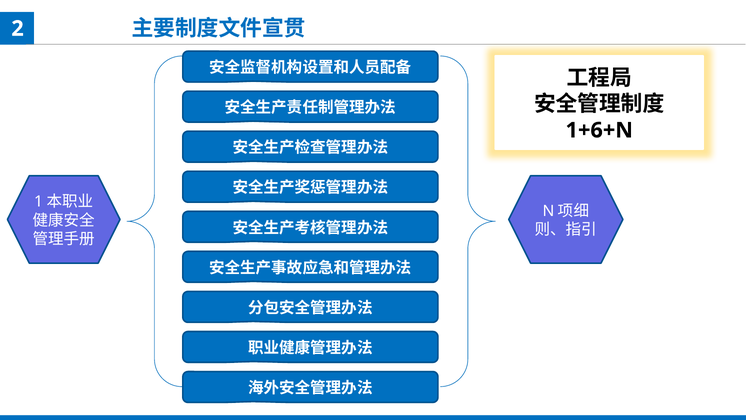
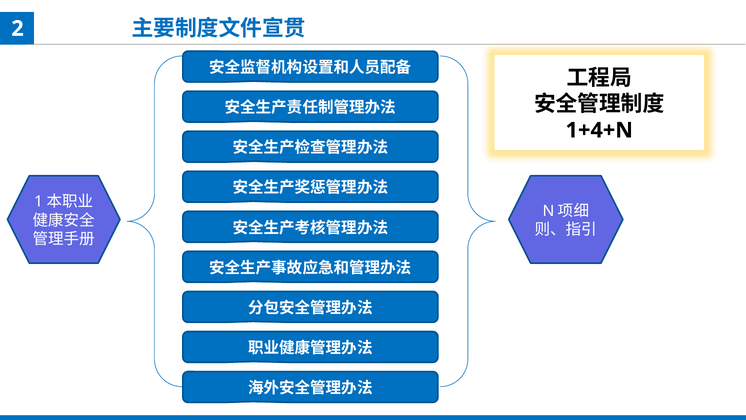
1+6+N: 1+6+N -> 1+4+N (599, 130)
